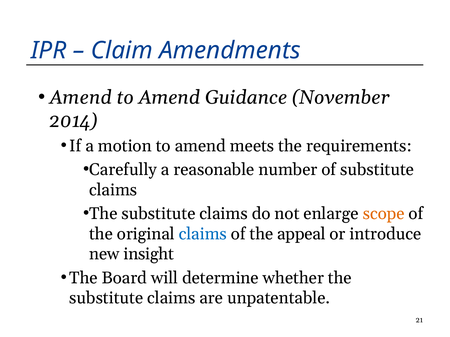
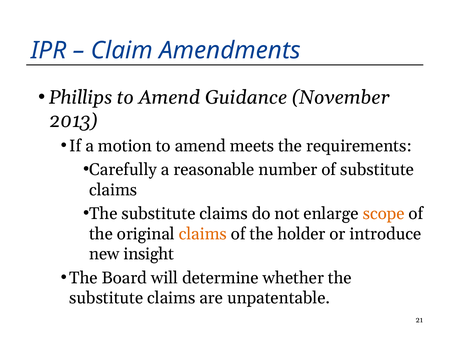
Amend: Amend -> Phillips (81, 98)
2014: 2014 -> 2013 (74, 121)
claims colour: blue -> orange (203, 234)
appeal: appeal -> holder (301, 234)
